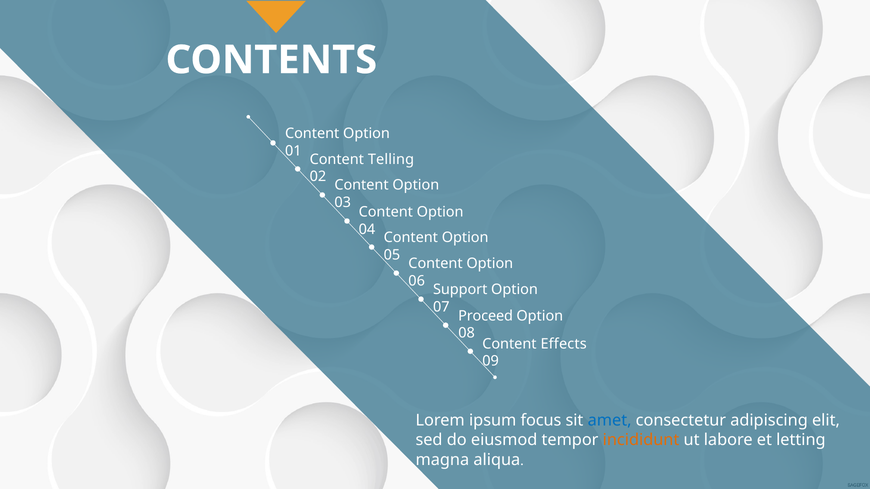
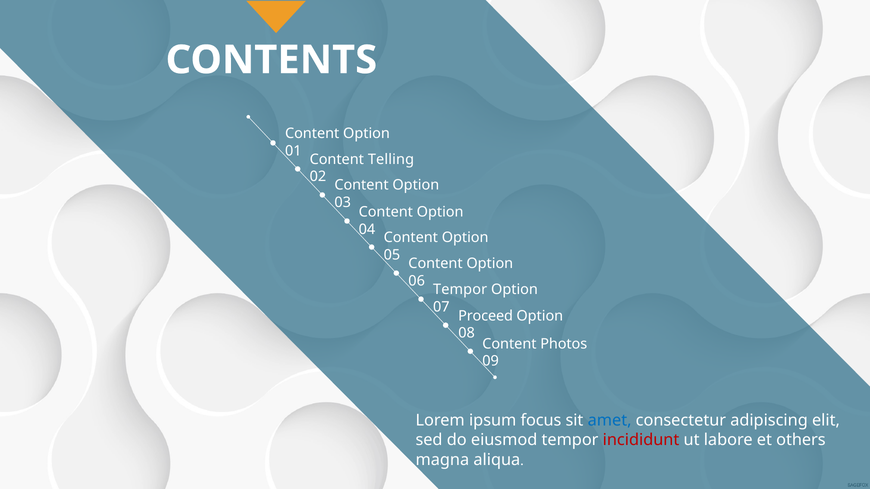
Support: Support -> Tempor (460, 290)
Effects: Effects -> Photos (564, 344)
incididunt colour: orange -> red (641, 440)
letting: letting -> others (801, 440)
